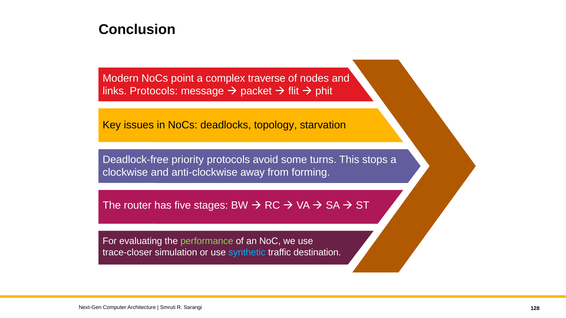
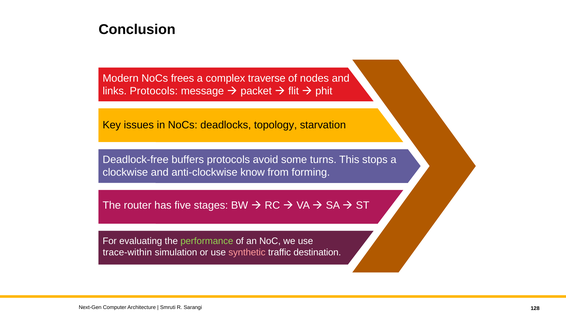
point: point -> frees (183, 79)
priority: priority -> buffers (188, 160)
away: away -> know (253, 172)
trace-closer: trace-closer -> trace-within (127, 253)
synthetic colour: light blue -> pink (247, 253)
